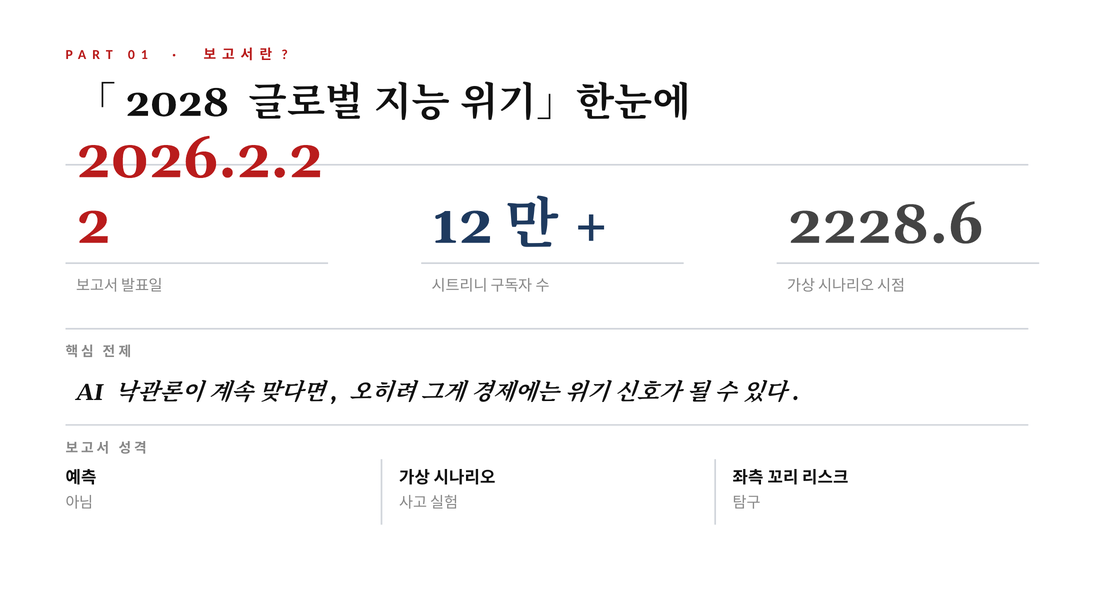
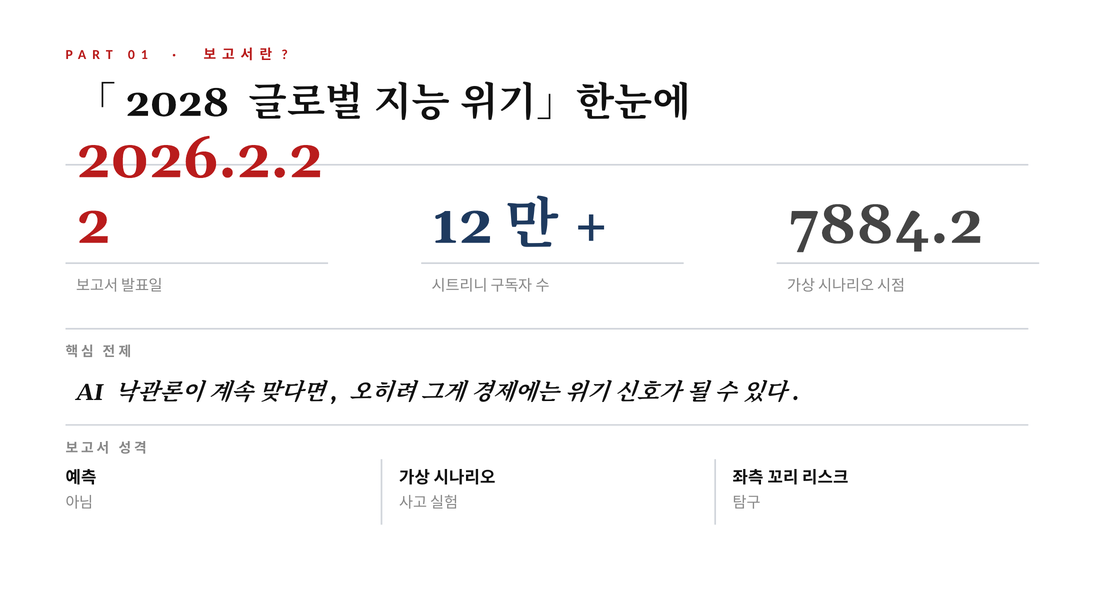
2228.6: 2228.6 -> 7884.2 (886, 225)
